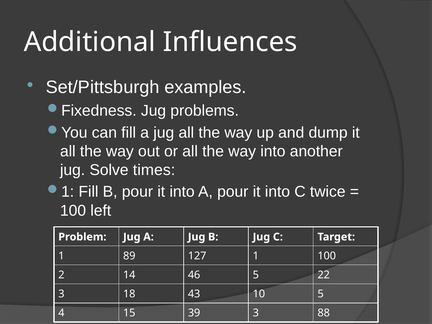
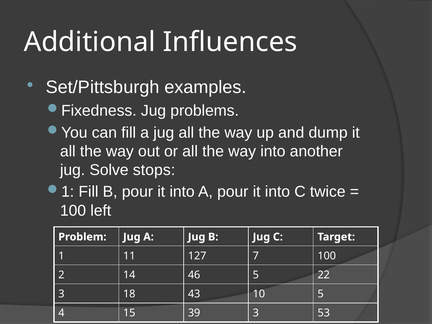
times: times -> stops (154, 170)
89: 89 -> 11 (129, 256)
127 1: 1 -> 7 (256, 256)
88: 88 -> 53 (324, 313)
